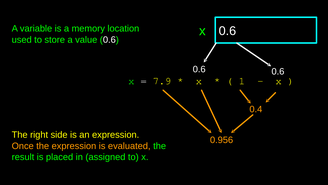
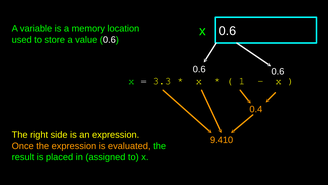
7.9: 7.9 -> 3.3 (162, 81)
0.956: 0.956 -> 9.410 (222, 140)
